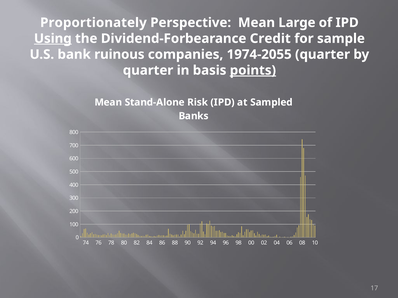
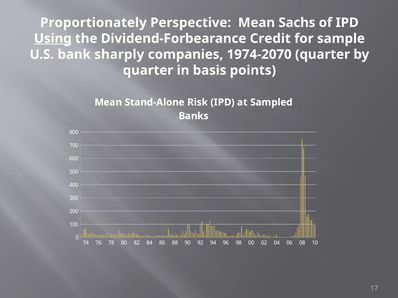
Large: Large -> Sachs (297, 23)
ruinous: ruinous -> sharply (119, 55)
1974-2055: 1974-2055 -> 1974-2070 (259, 55)
points underline: present -> none (253, 70)
